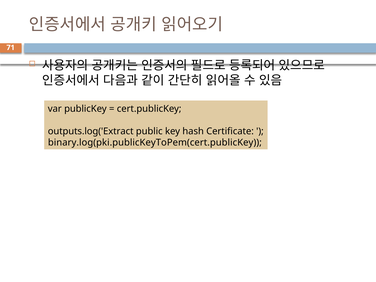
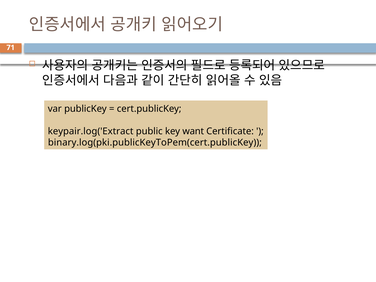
outputs.log('Extract: outputs.log('Extract -> keypair.log('Extract (91, 131)
hash: hash -> want (193, 131)
